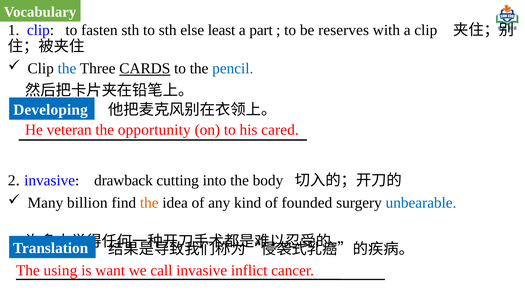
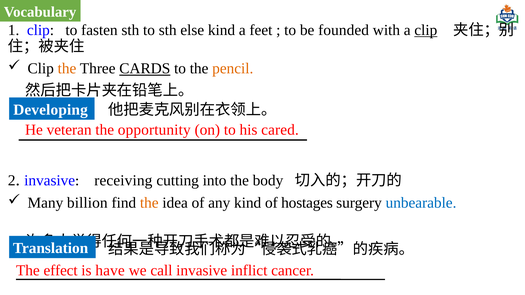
else least: least -> kind (222, 30)
part: part -> feet (261, 30)
reserves: reserves -> founded (344, 30)
clip underline: none -> present (426, 30)
the colour: blue -> orange (67, 69)
pencil colour: blue -> orange (233, 69)
drawback: drawback -> receiving (123, 181)
founded: founded -> hostages (307, 203)
using: using -> effect (61, 271)
want: want -> have (110, 271)
